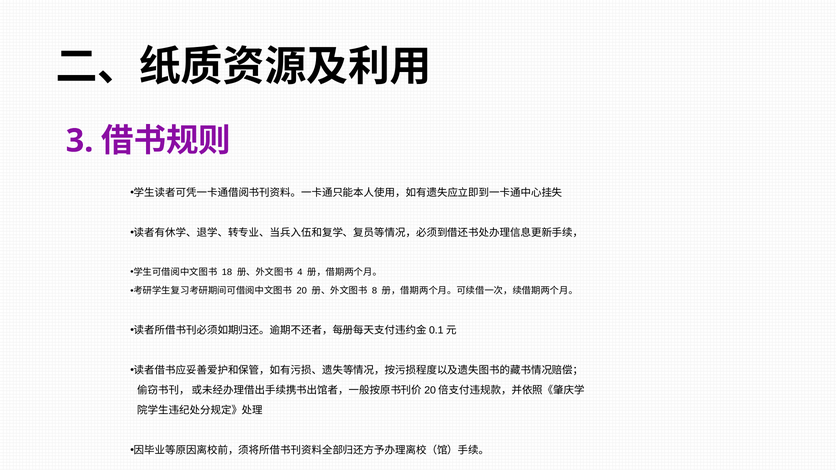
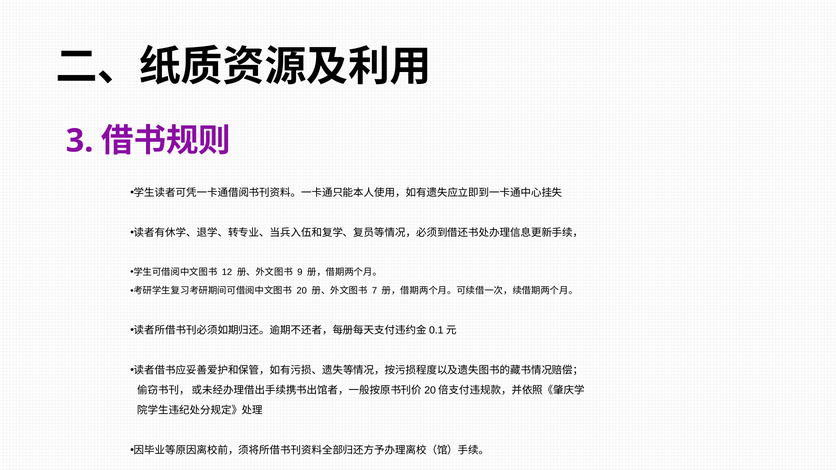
18: 18 -> 12 (227, 272)
4: 4 -> 9 (300, 272)
8: 8 -> 7 (375, 291)
